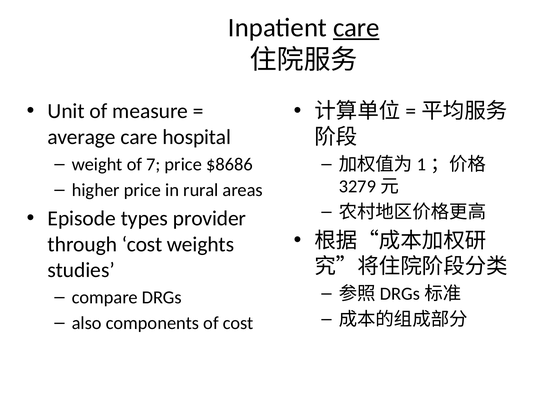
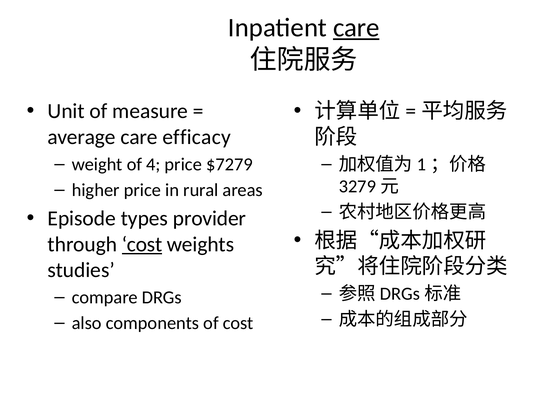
hospital: hospital -> efficacy (197, 137)
7: 7 -> 4 (153, 165)
$8686: $8686 -> $7279 (229, 165)
cost underline: none -> present (142, 245)
